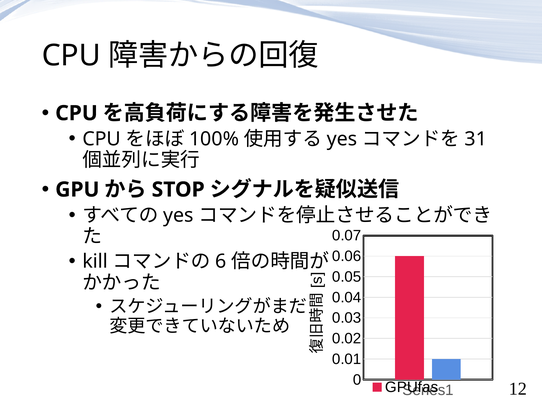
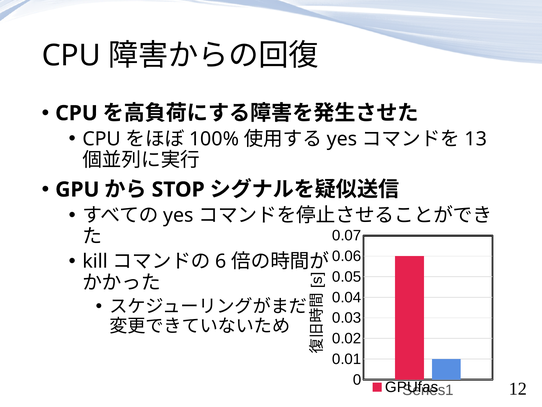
31: 31 -> 13 (476, 139)
